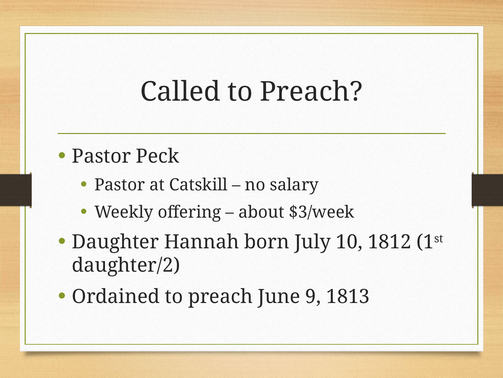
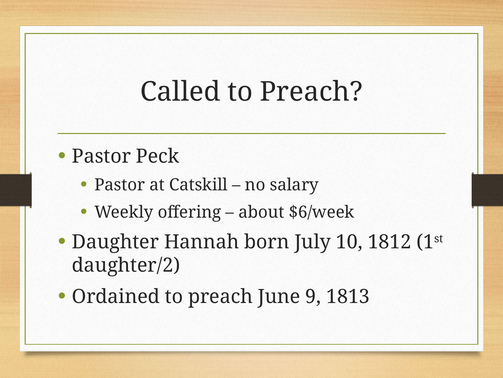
$3/week: $3/week -> $6/week (322, 212)
